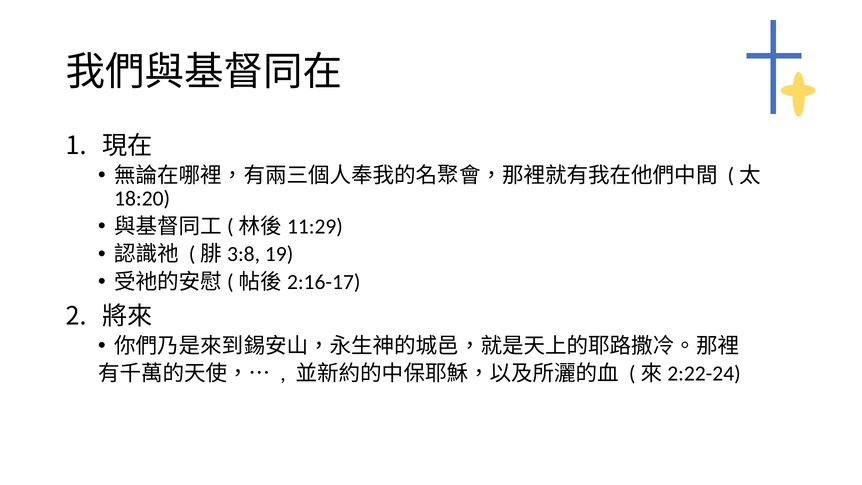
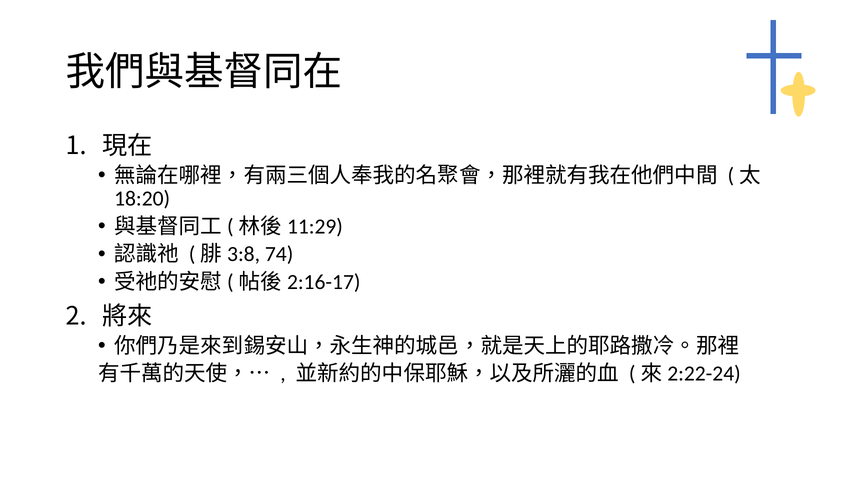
19: 19 -> 74 (279, 254)
